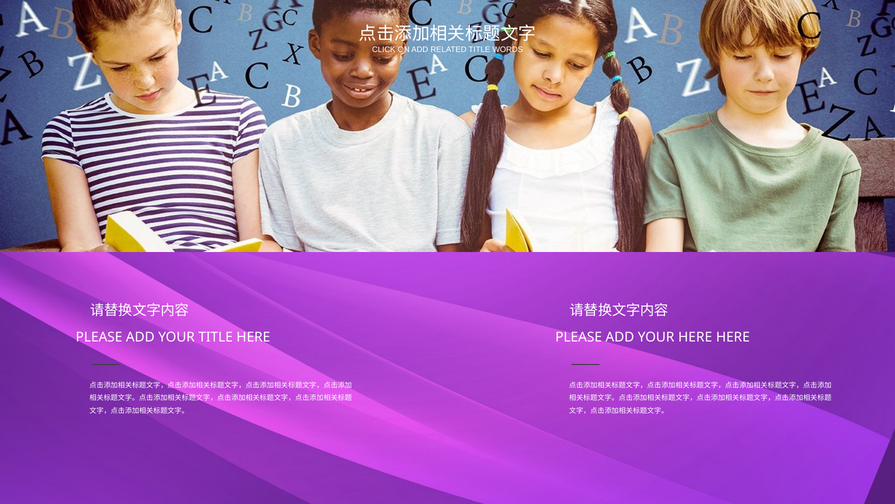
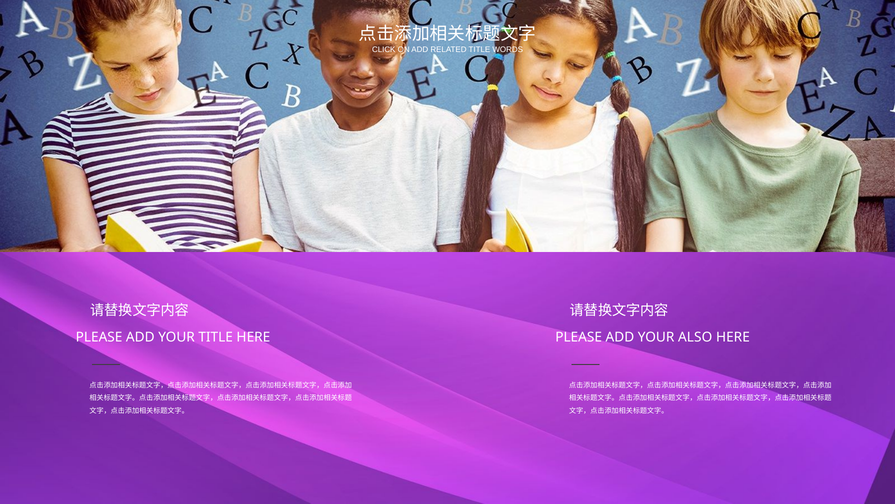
YOUR HERE: HERE -> ALSO (695, 337)
